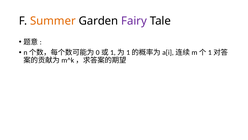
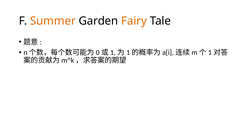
Fairy colour: purple -> orange (134, 21)
